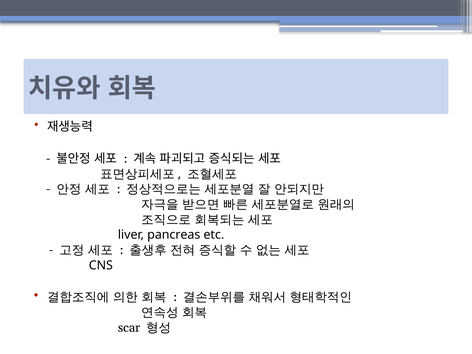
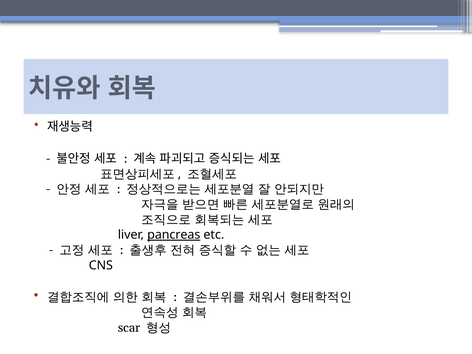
pancreas underline: none -> present (174, 235)
